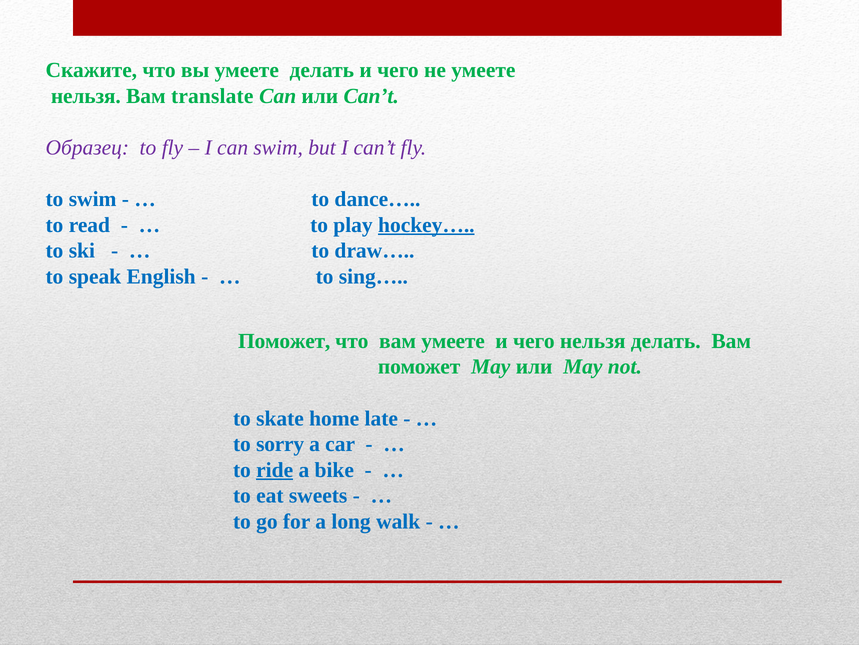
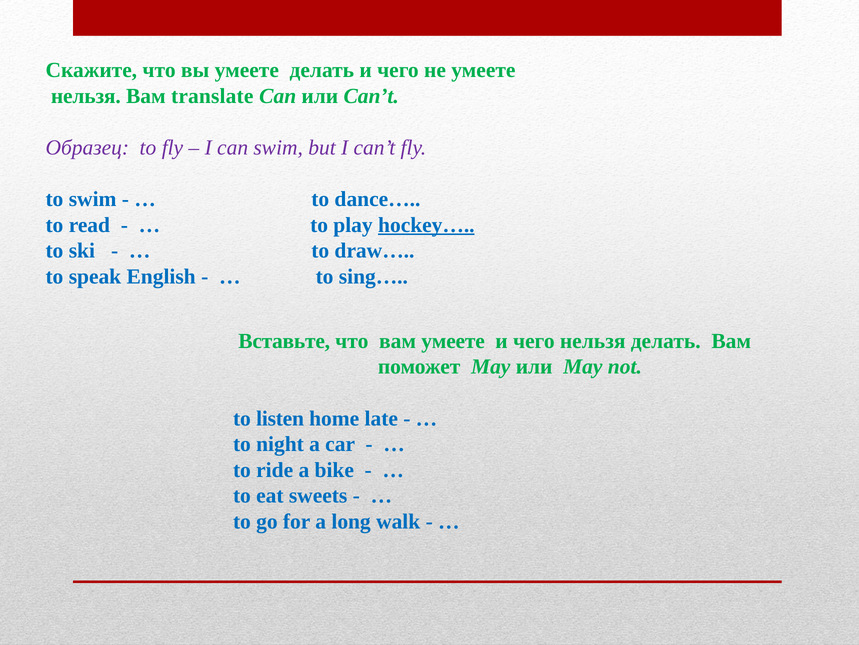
Поможет: Поможет -> Вставьте (284, 341)
skate: skate -> listen (280, 418)
sorry: sorry -> night (280, 444)
ride underline: present -> none (275, 470)
